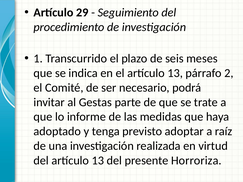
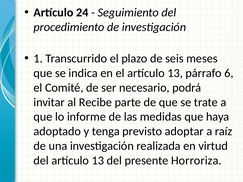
29: 29 -> 24 (82, 12)
2: 2 -> 6 (229, 73)
Gestas: Gestas -> Recibe (95, 102)
